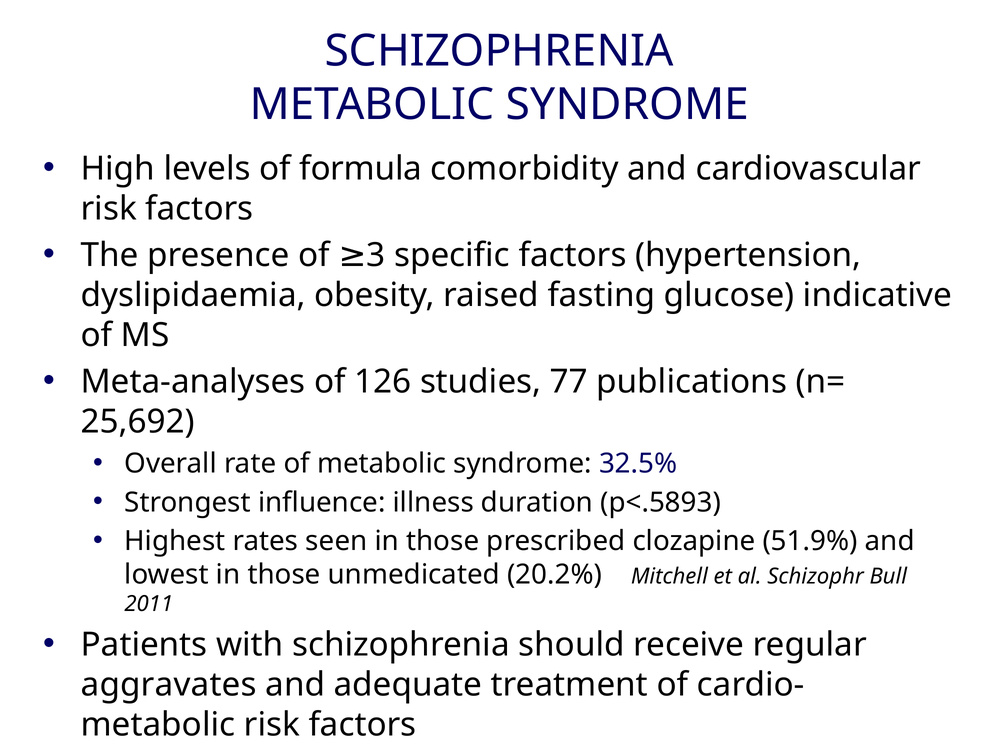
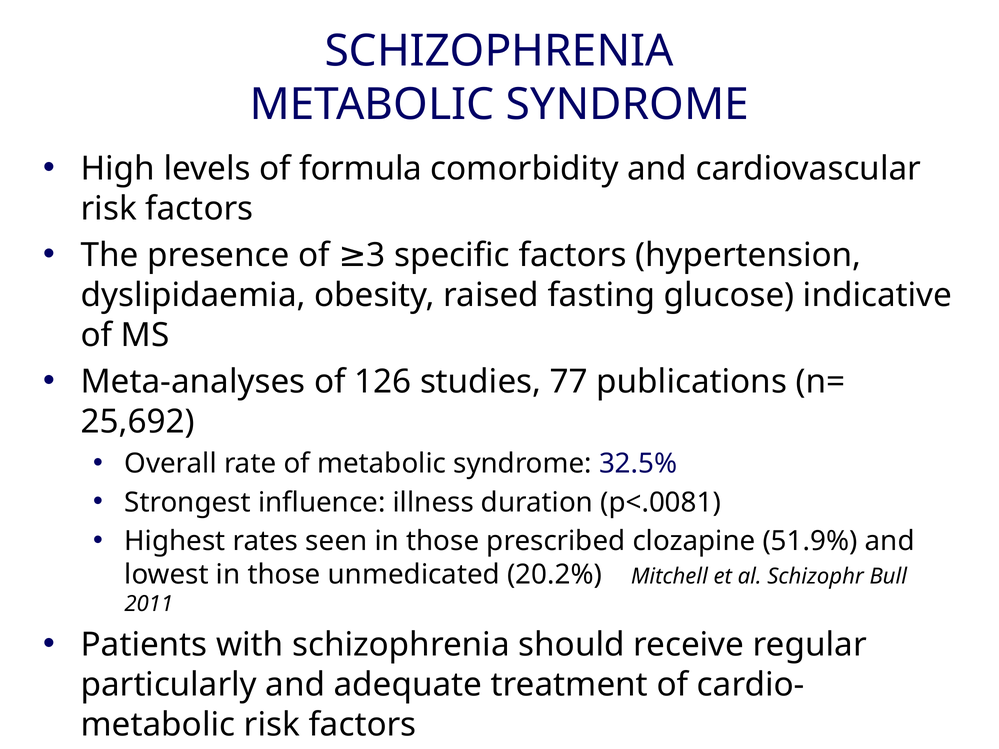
p<.5893: p<.5893 -> p<.0081 (661, 503)
aggravates: aggravates -> particularly (169, 685)
